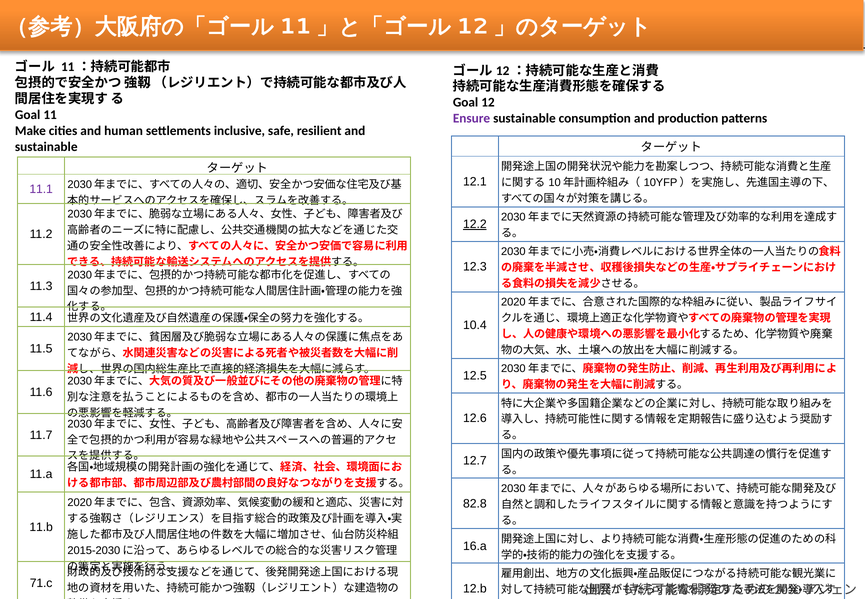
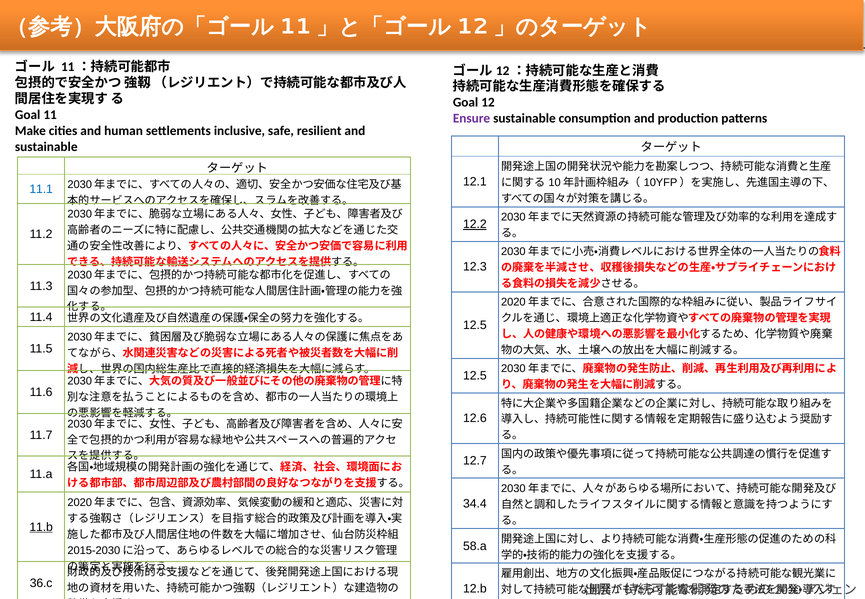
11.1 colour: purple -> blue (41, 189)
10.4: 10.4 -> 12.5 (475, 325)
82.8: 82.8 -> 34.4 (475, 503)
11.b underline: none -> present (41, 527)
16.a: 16.a -> 58.a (475, 546)
71.c: 71.c -> 36.c (41, 583)
